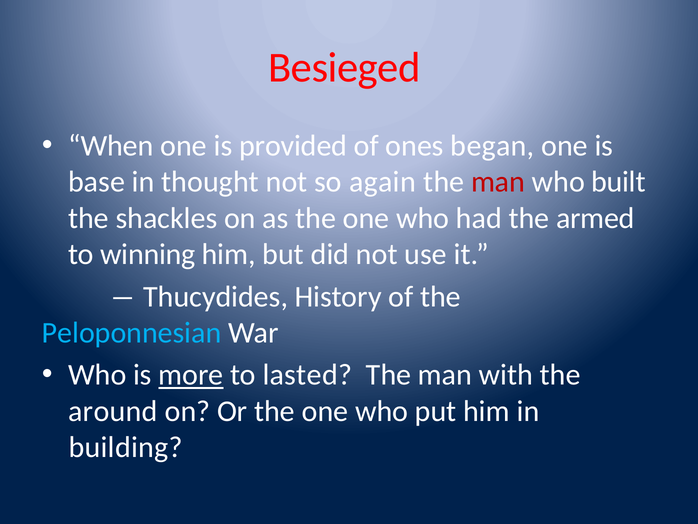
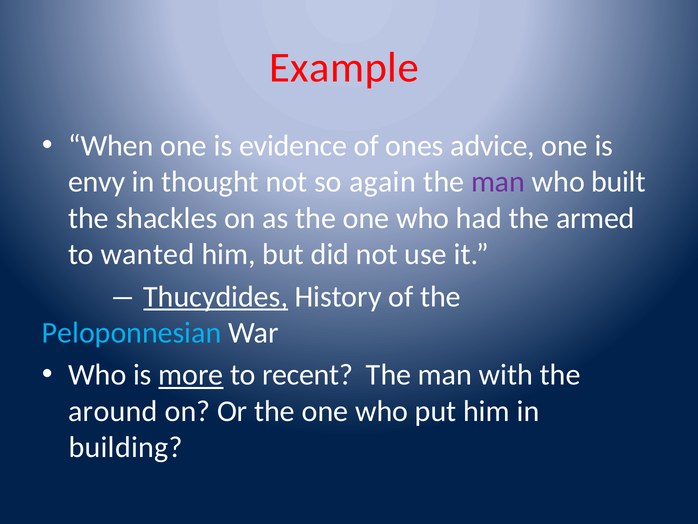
Besieged: Besieged -> Example (344, 68)
provided: provided -> evidence (293, 146)
began: began -> advice (493, 146)
base: base -> envy (97, 182)
man colour: red -> purple (498, 182)
winning: winning -> wanted (147, 254)
Thucydides underline: none -> present (216, 296)
lasted: lasted -> recent (308, 375)
